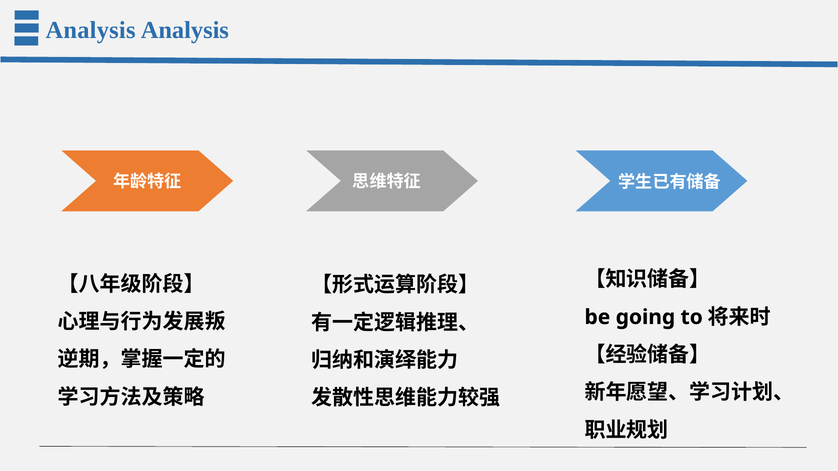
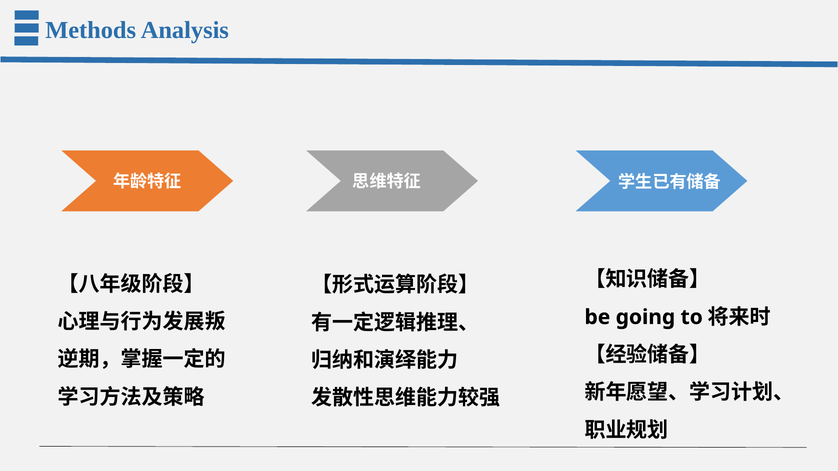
Analysis: Analysis -> Methods (91, 30)
